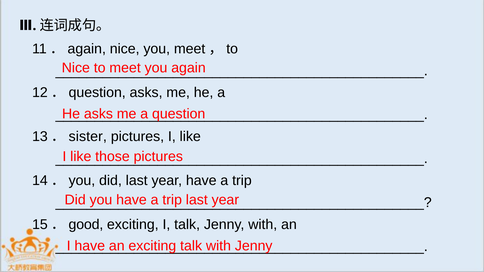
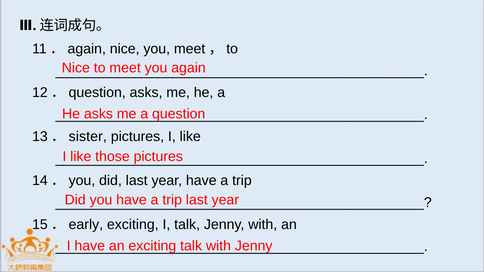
good: good -> early (86, 225)
